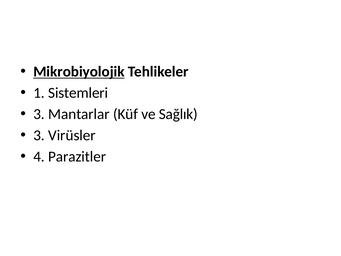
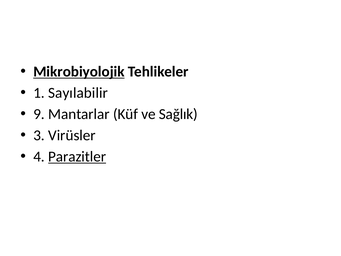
Sistemleri: Sistemleri -> Sayılabilir (78, 93)
3: 3 -> 9 (39, 114)
Parazitler underline: none -> present (77, 156)
